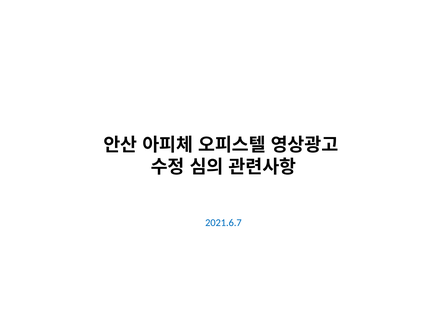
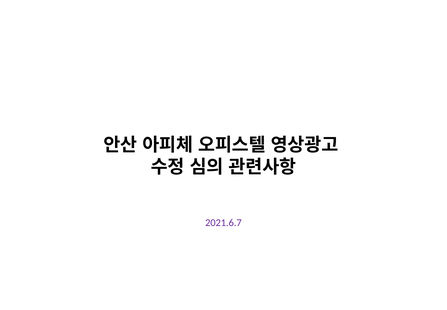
2021.6.7 colour: blue -> purple (223, 222)
